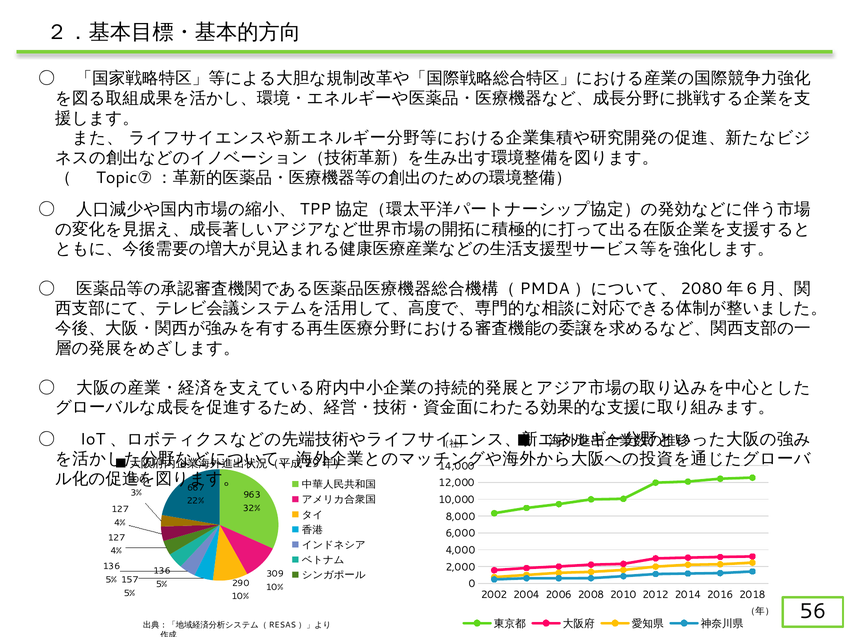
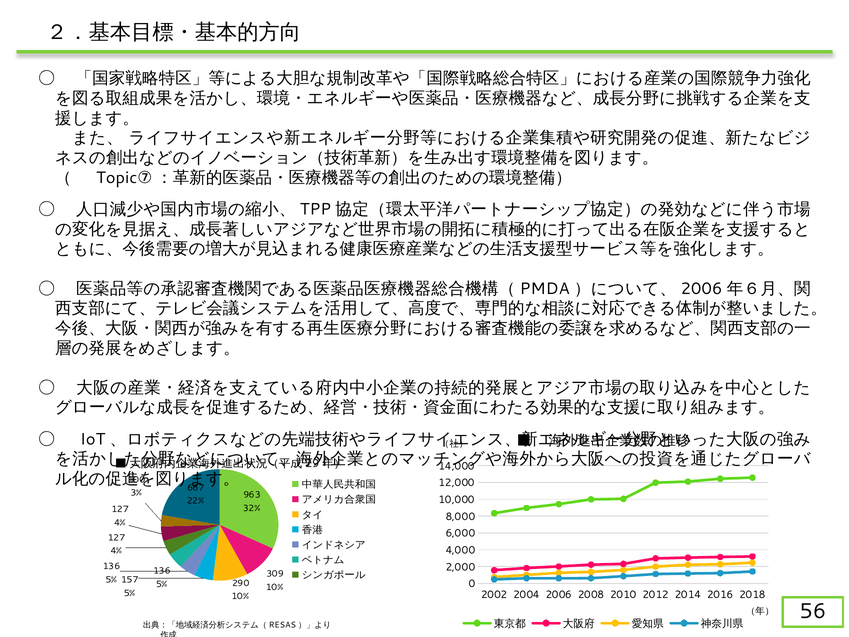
2080: 2080 -> 2006 (701, 288)
